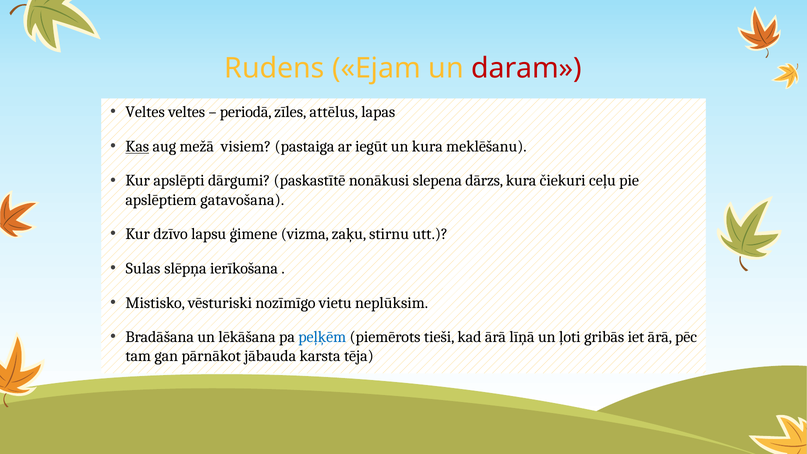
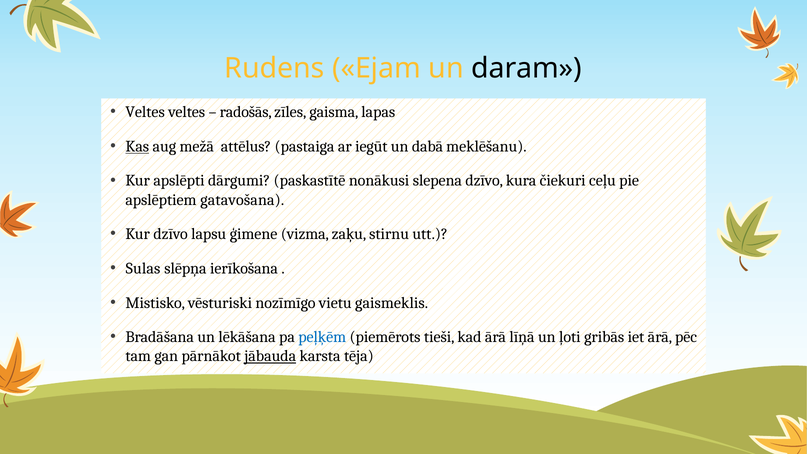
daram colour: red -> black (526, 68)
periodā: periodā -> radošās (246, 112)
attēlus: attēlus -> gaisma (334, 112)
visiem: visiem -> attēlus (246, 146)
un kura: kura -> dabā (427, 146)
slepena dārzs: dārzs -> dzīvo (484, 181)
neplūksim: neplūksim -> gaismeklis (392, 303)
jābauda underline: none -> present (270, 356)
